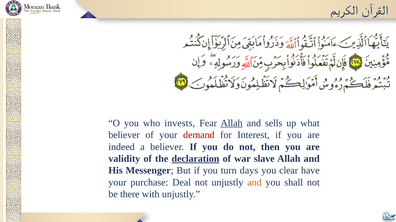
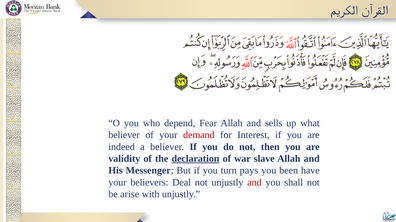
invests: invests -> depend (180, 123)
Allah underline: present -> none (232, 123)
days: days -> pays (249, 171)
clear: clear -> been (289, 171)
purchase: purchase -> believers (149, 183)
and colour: orange -> red (254, 183)
there: there -> arise (130, 195)
